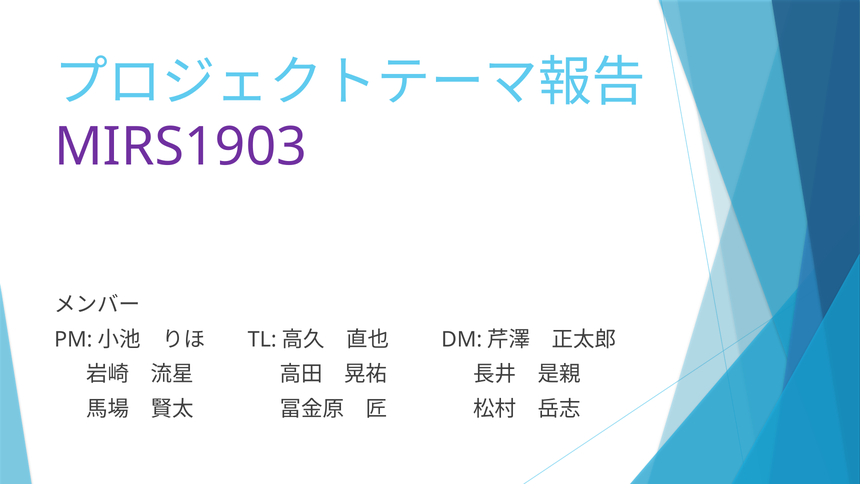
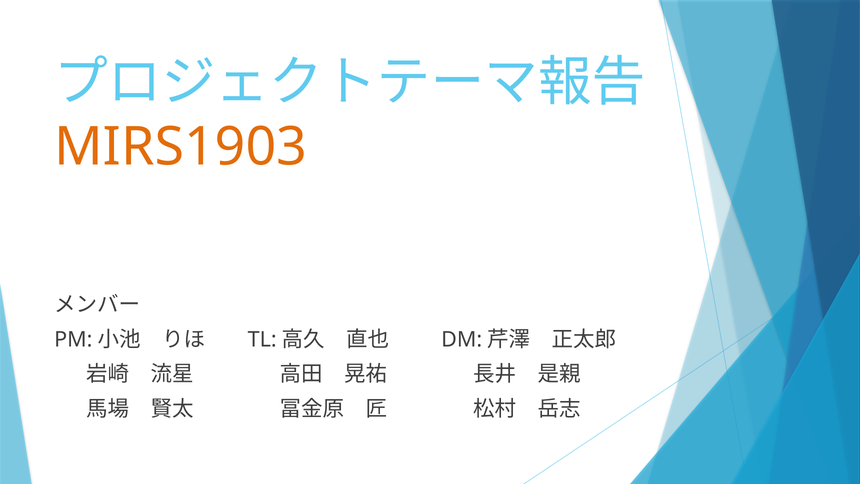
MIRS1903 colour: purple -> orange (181, 147)
